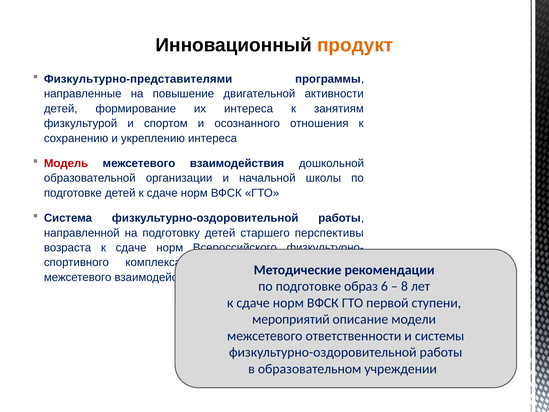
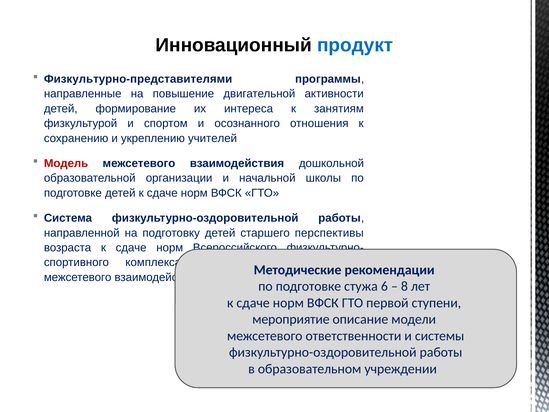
продукт colour: orange -> blue (355, 45)
укреплению интереса: интереса -> учителей (213, 138)
образ: образ -> стужа (361, 286)
мероприятий: мероприятий -> мероприятие (291, 319)
